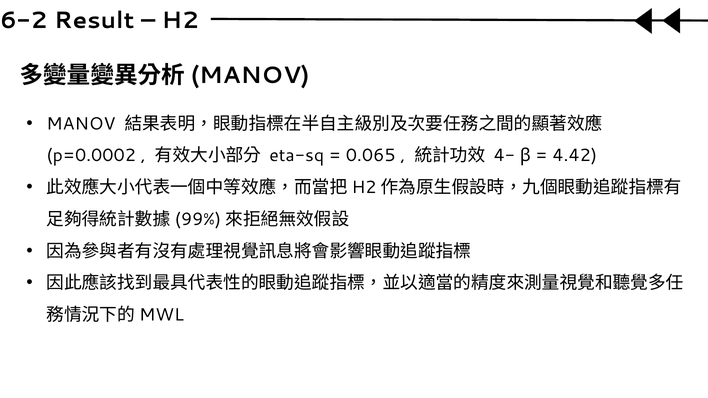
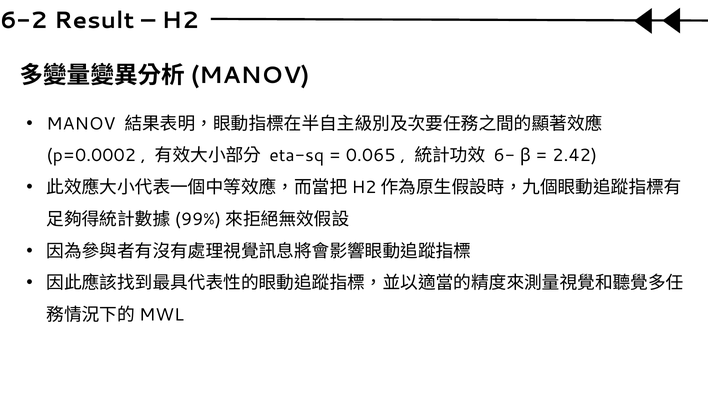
4-: 4- -> 6- (504, 156)
4.42: 4.42 -> 2.42 (575, 156)
